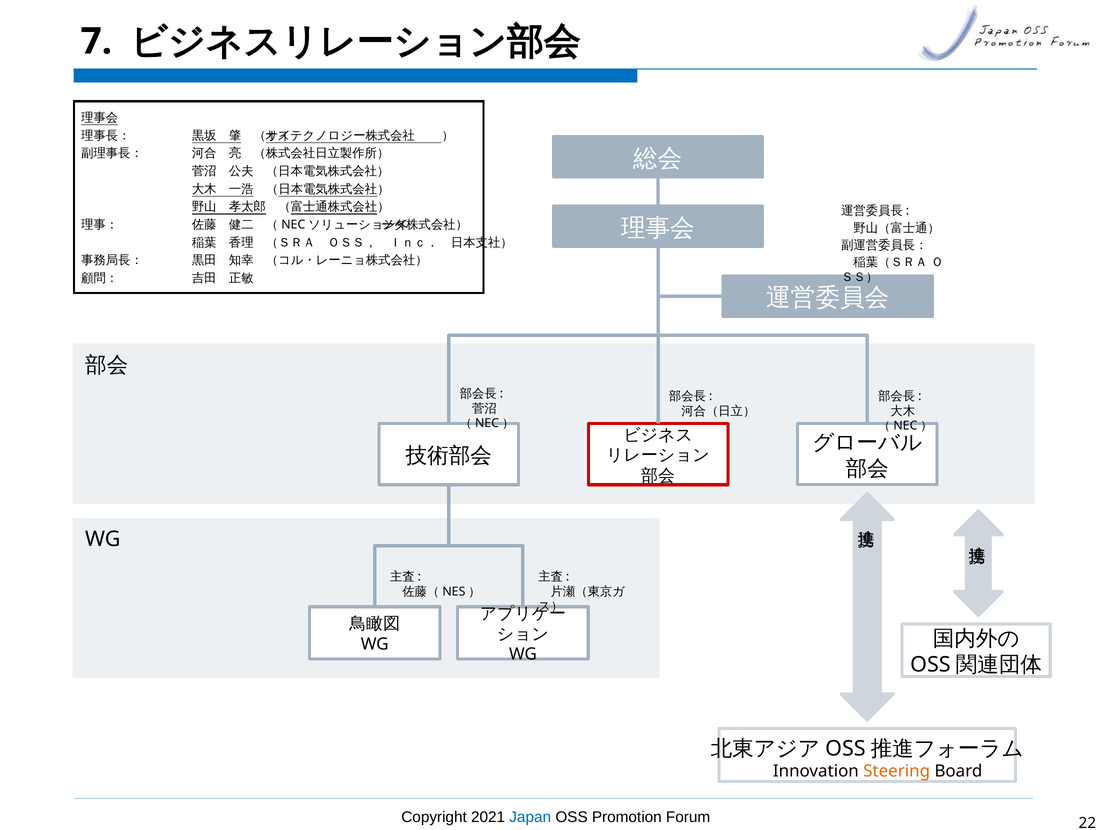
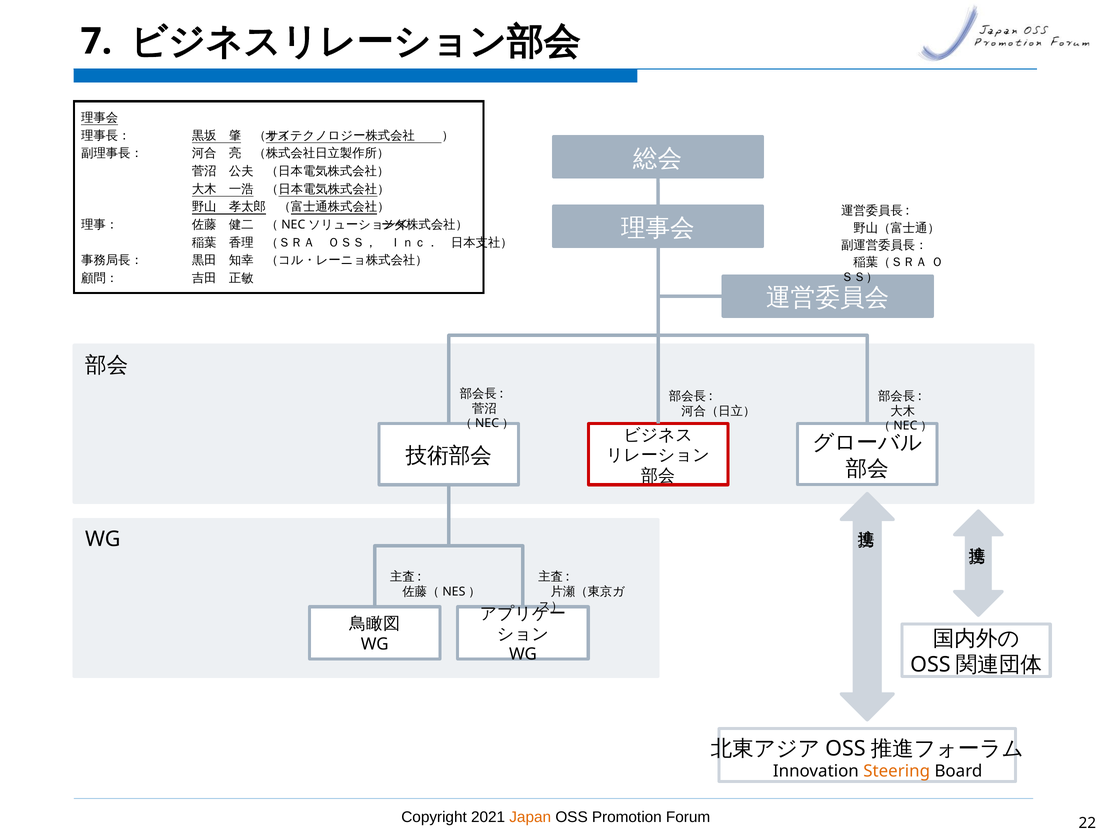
Japan colour: blue -> orange (530, 817)
